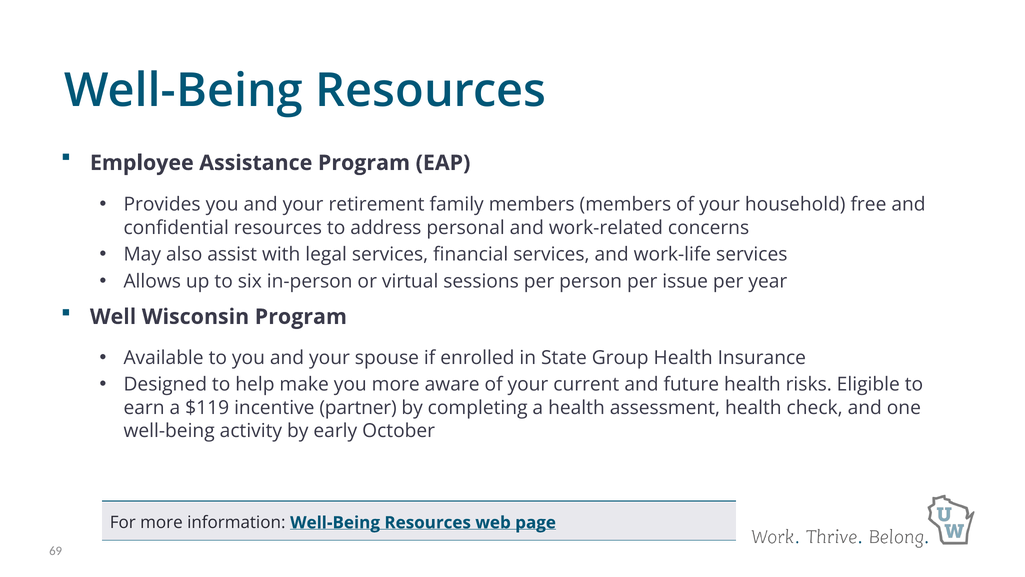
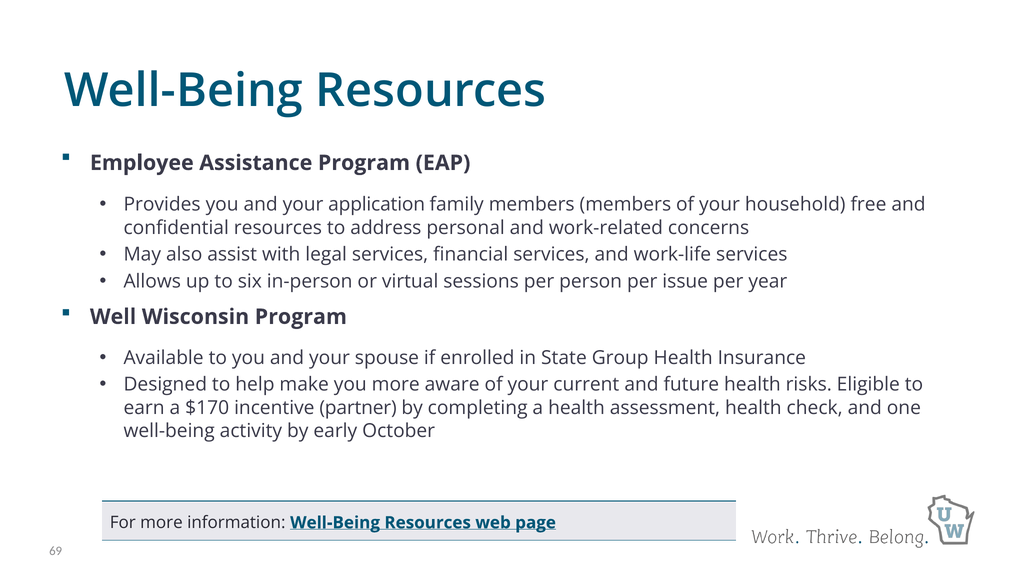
retirement: retirement -> application (377, 204)
$119: $119 -> $170 (207, 407)
